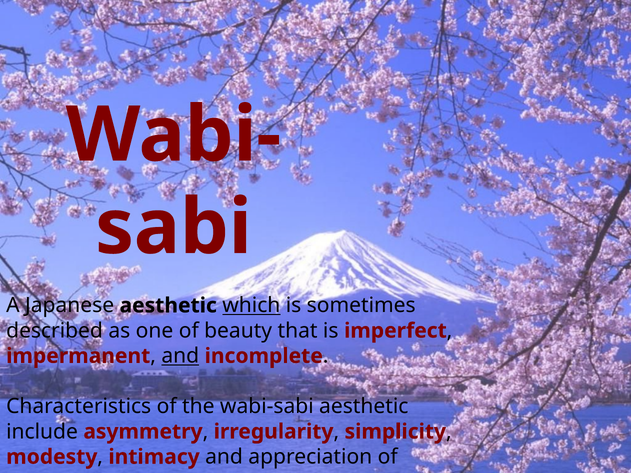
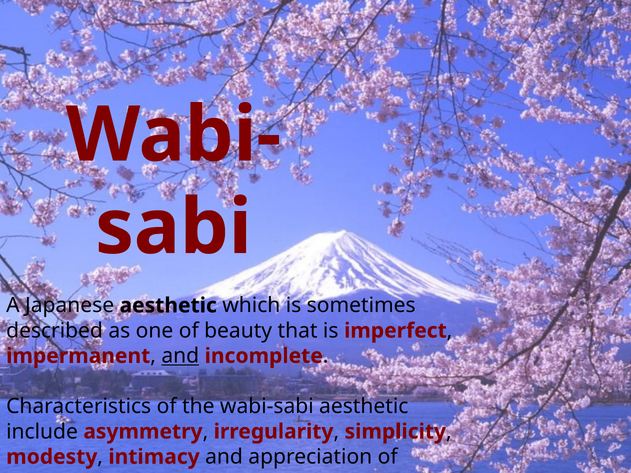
which underline: present -> none (251, 306)
